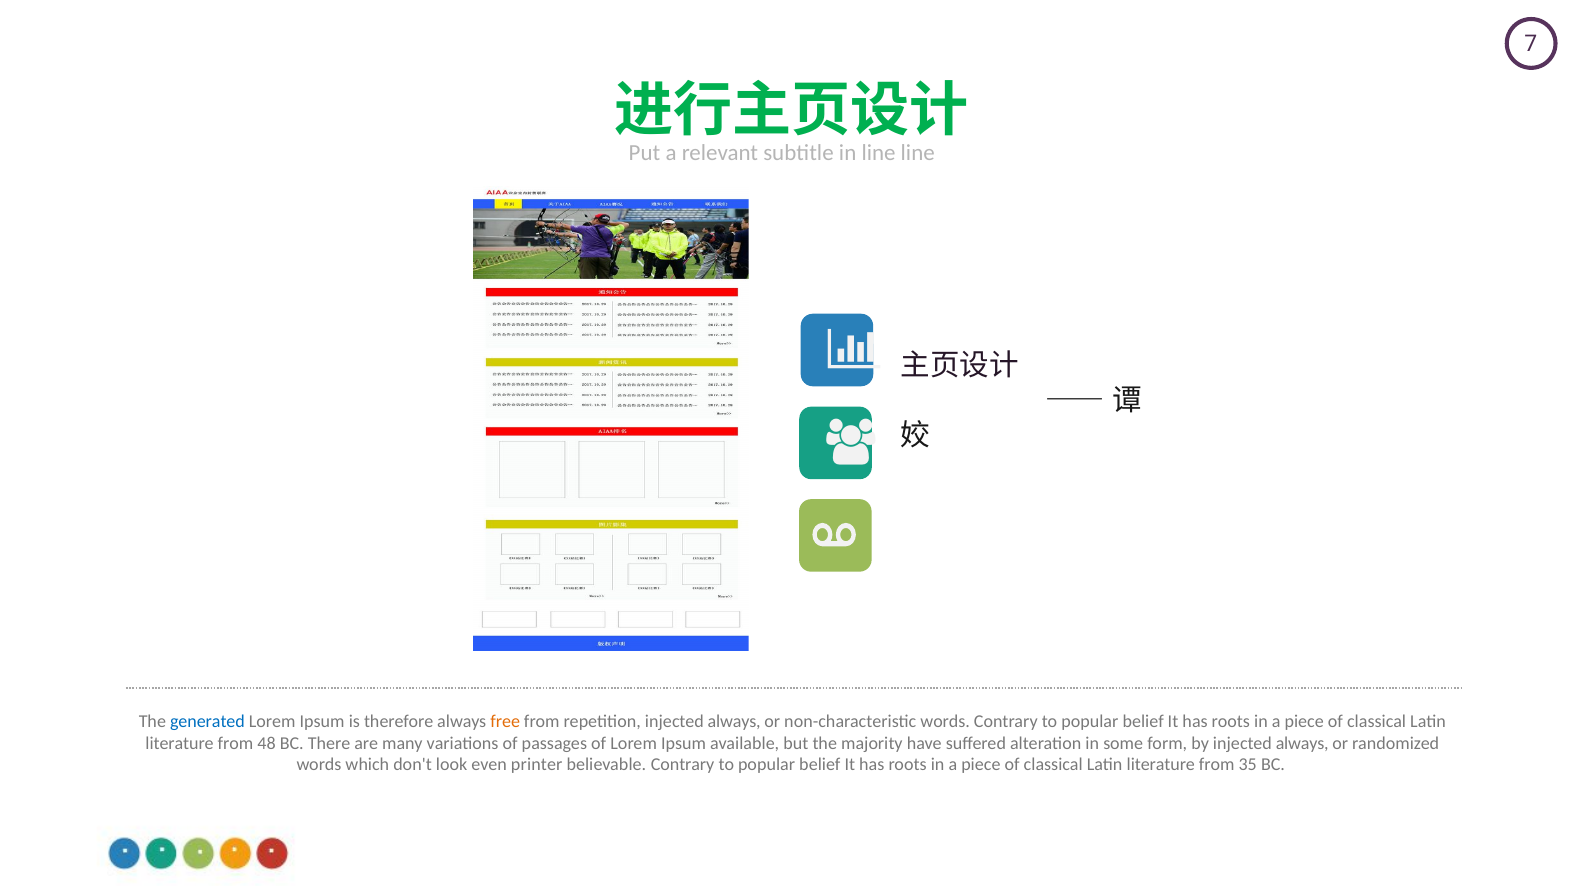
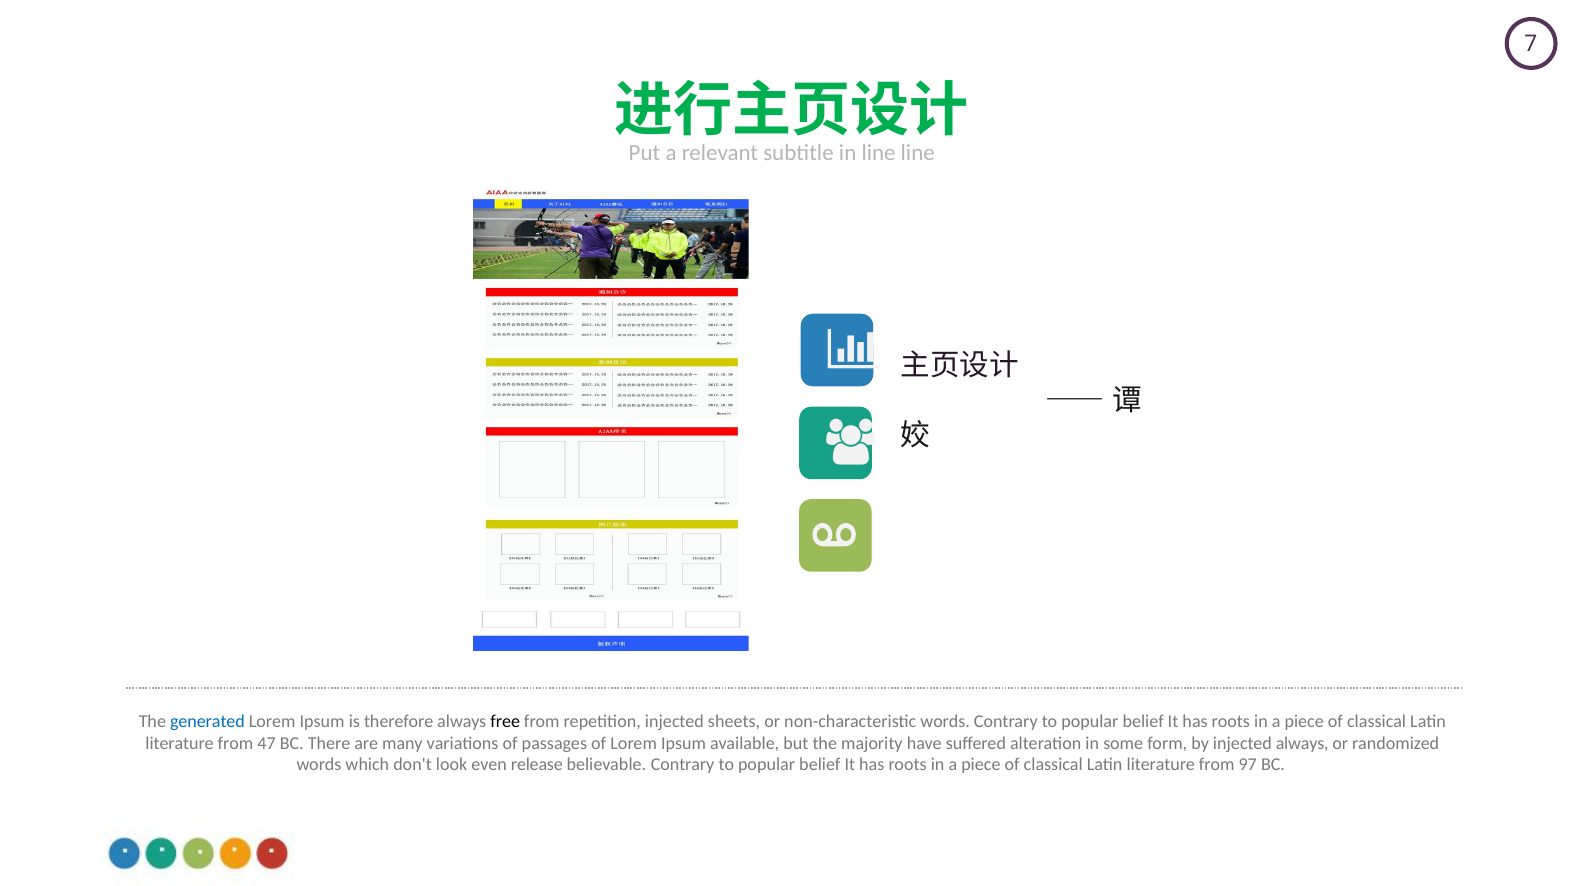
free colour: orange -> black (505, 722)
repetition injected always: always -> sheets (734, 722)
48: 48 -> 47 (267, 743)
printer: printer -> release (537, 765)
35: 35 -> 97 (1248, 765)
